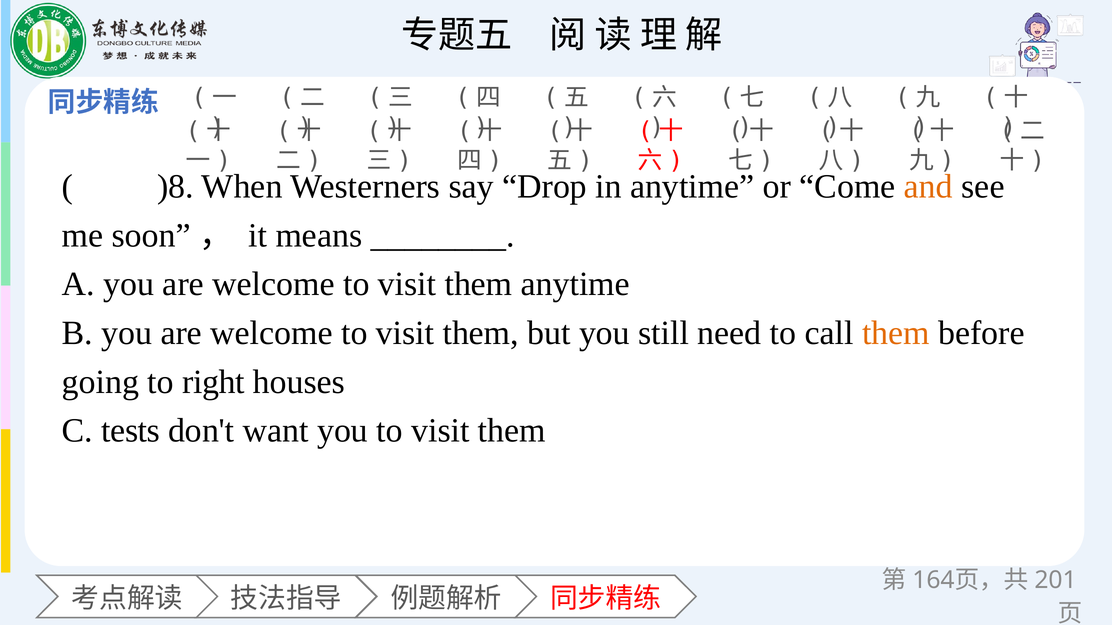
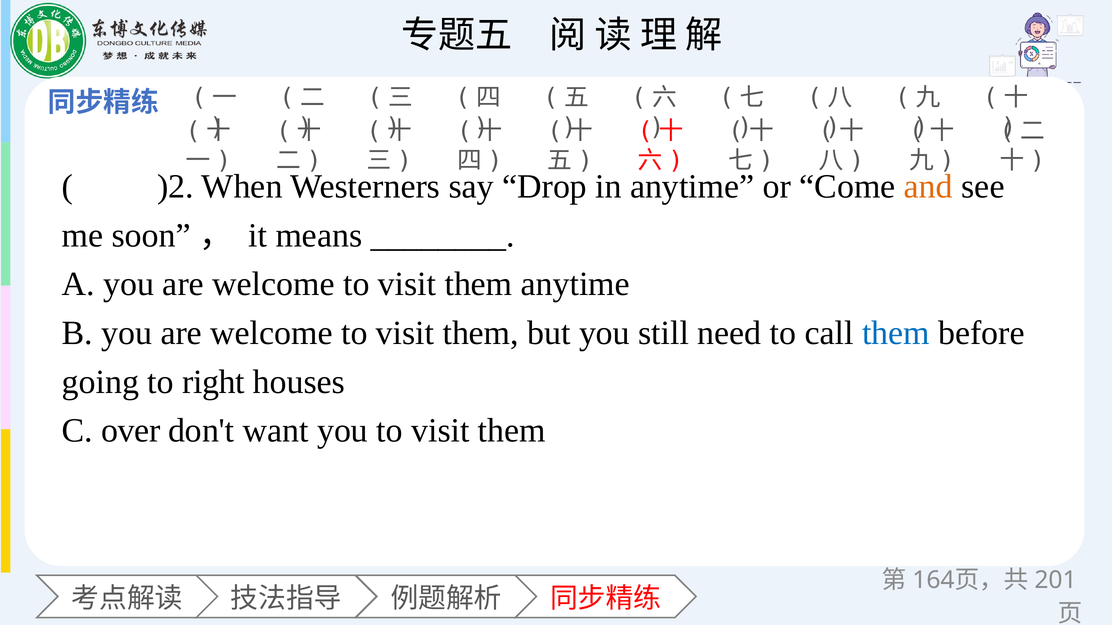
)8: )8 -> )2 (175, 187)
them colour: orange -> blue (896, 333)
tests: tests -> over (131, 431)
